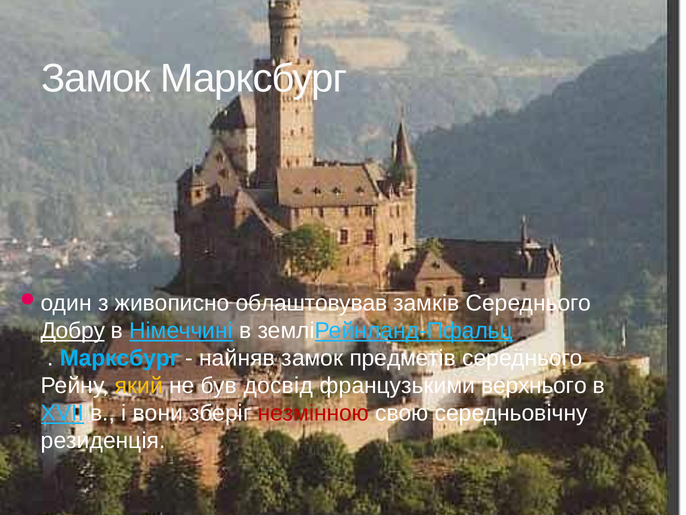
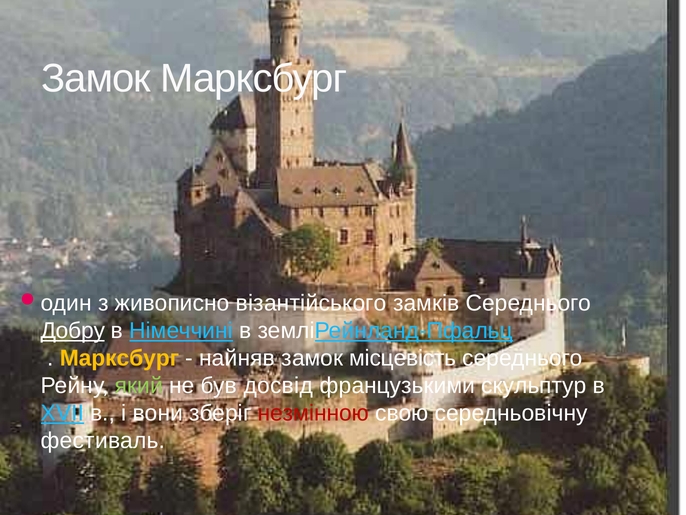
облаштовував: облаштовував -> візантійського (311, 303)
Марксбург colour: light blue -> yellow (119, 358)
предметів: предметів -> місцевість (403, 358)
який colour: yellow -> light green (139, 385)
верхнього: верхнього -> скульптур (534, 385)
резиденція: резиденція -> фестиваль (103, 440)
